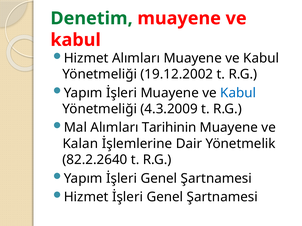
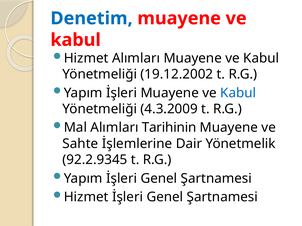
Denetim colour: green -> blue (92, 18)
Kalan: Kalan -> Sahte (80, 144)
82.2.2640: 82.2.2640 -> 92.2.9345 (95, 160)
